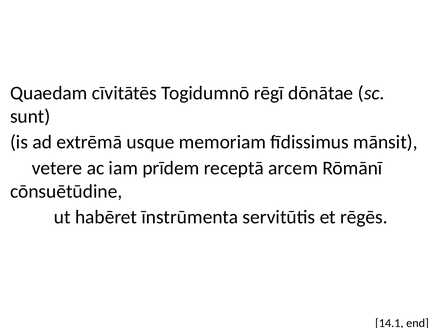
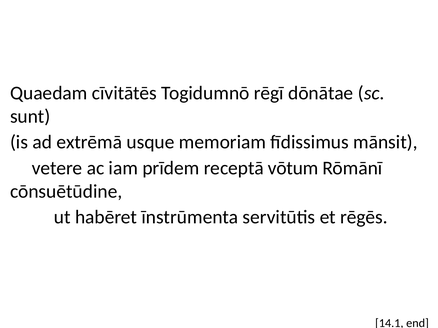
arcem: arcem -> vōtum (293, 168)
